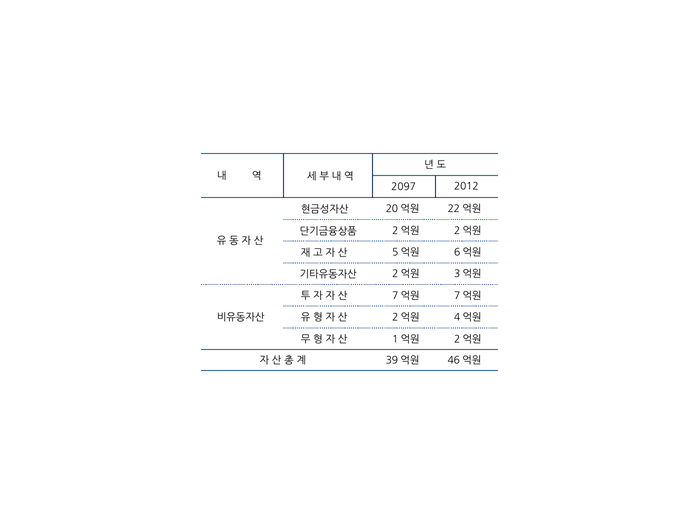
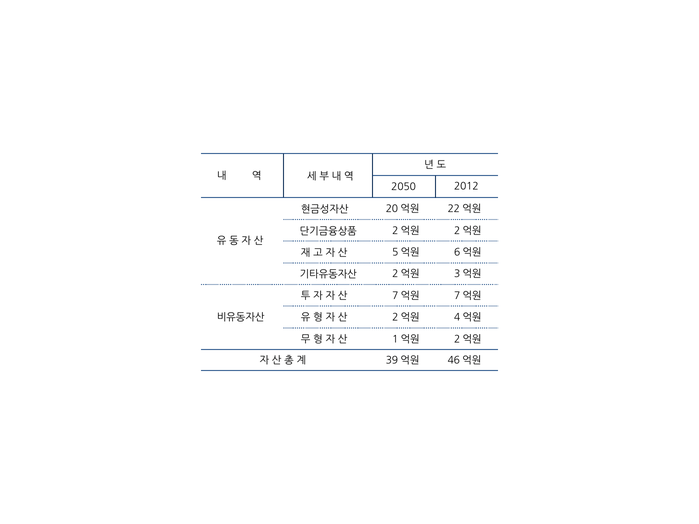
2097: 2097 -> 2050 (404, 187)
